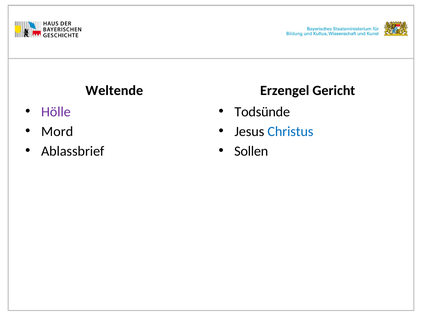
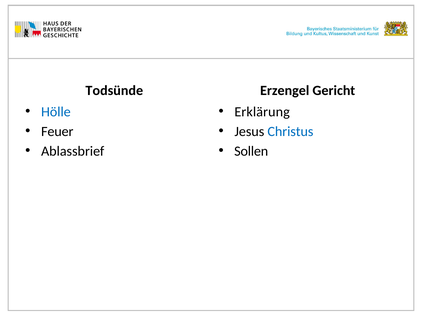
Weltende: Weltende -> Todsünde (114, 91)
Hölle colour: purple -> blue (56, 112)
Todsünde: Todsünde -> Erklärung (262, 112)
Mord: Mord -> Feuer (57, 132)
